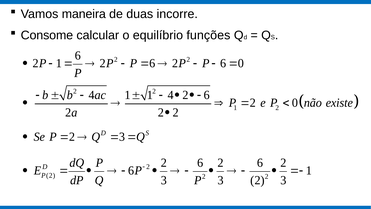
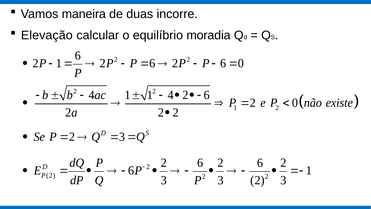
Consome: Consome -> Elevação (47, 35)
funções: funções -> moradia (208, 35)
